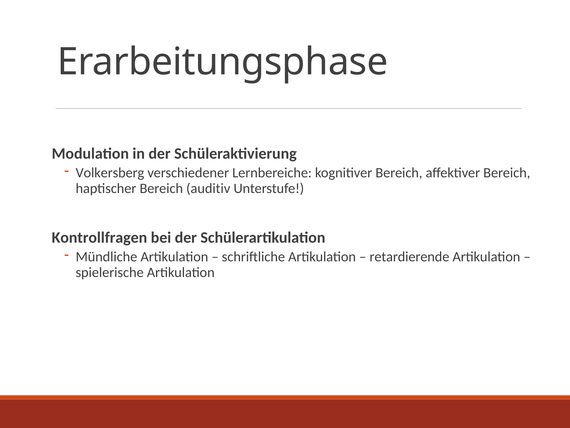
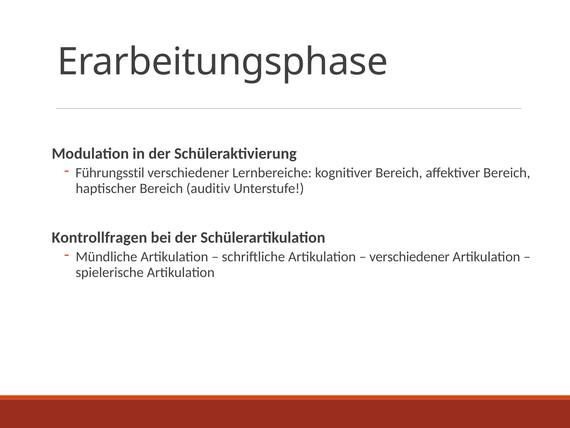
Volkersberg: Volkersberg -> Führungsstil (110, 173)
retardierende: retardierende -> verschiedener (409, 257)
